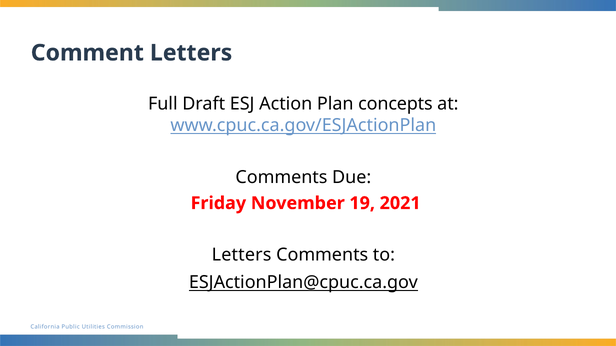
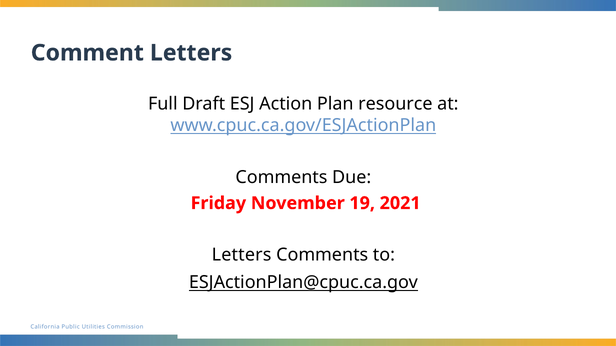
concepts: concepts -> resource (395, 104)
